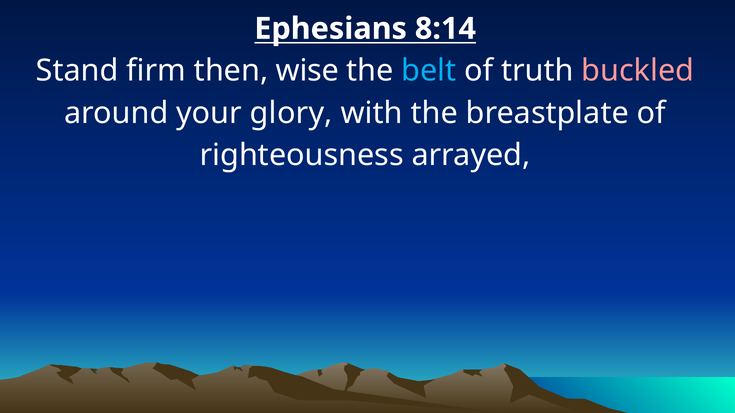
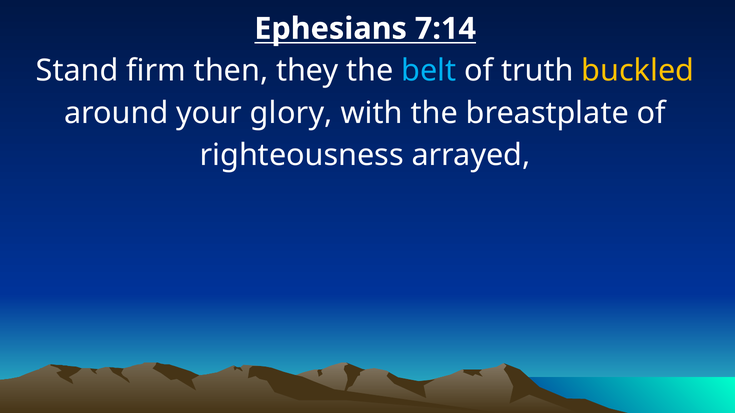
8:14: 8:14 -> 7:14 (445, 29)
wise: wise -> they (307, 71)
buckled colour: pink -> yellow (638, 71)
